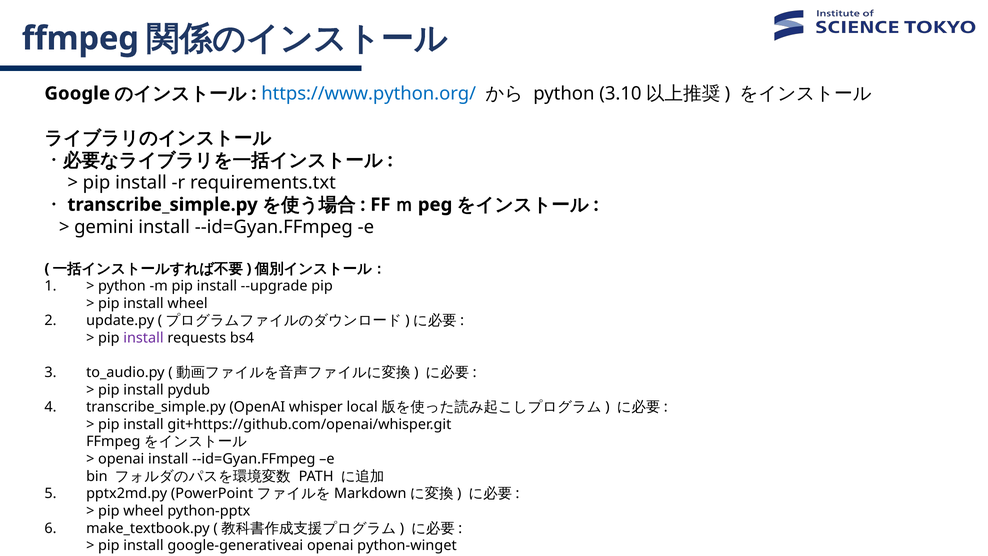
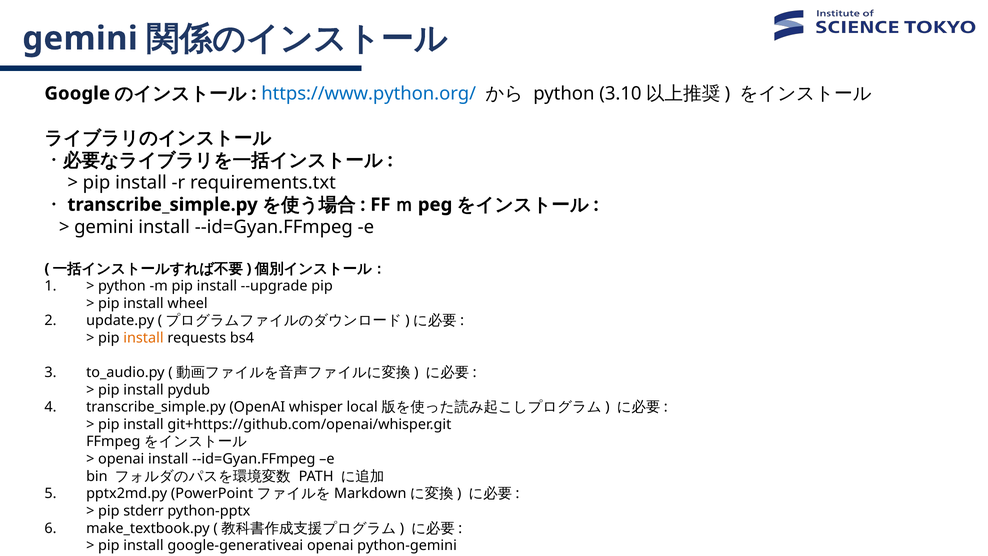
ffmpeg: ffmpeg -> gemini (80, 38)
install colour: purple -> orange (143, 338)
pip wheel: wheel -> stderr (144, 511)
python-winget: python-winget -> python-gemini (407, 545)
